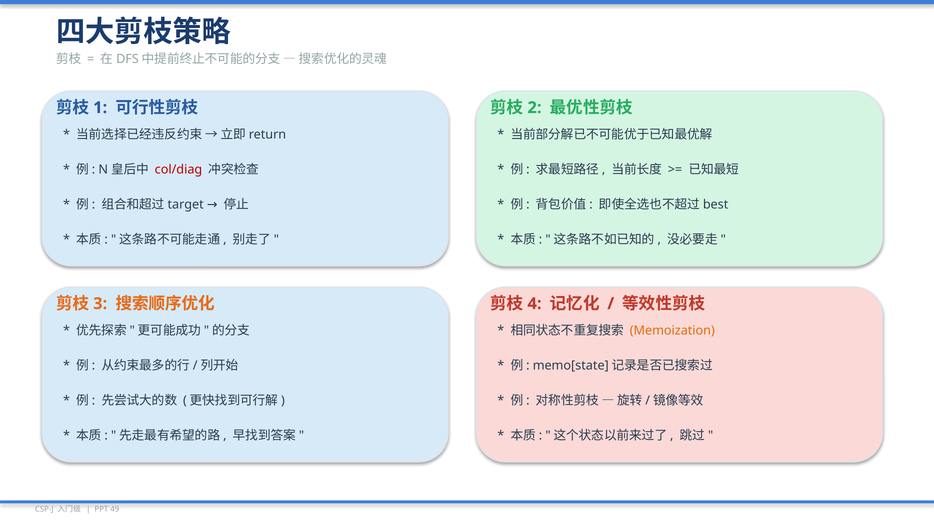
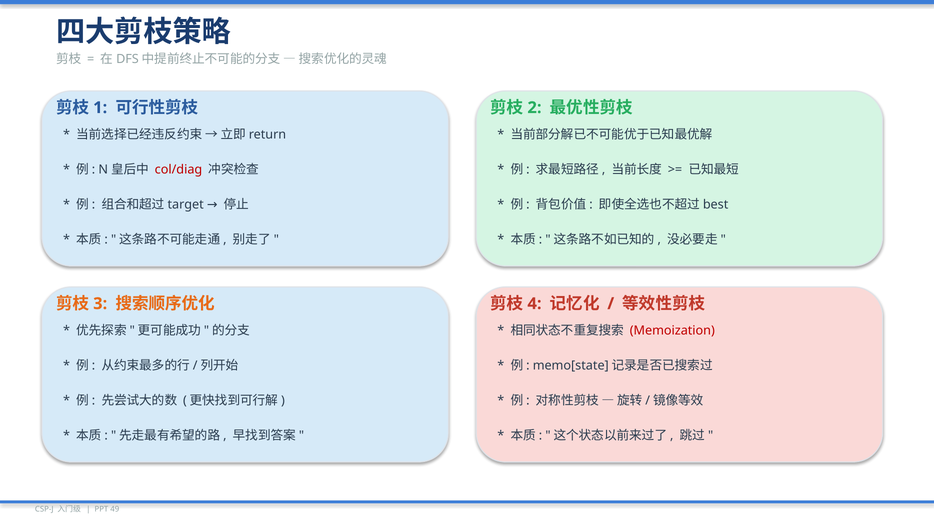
Memoization colour: orange -> red (672, 331)
